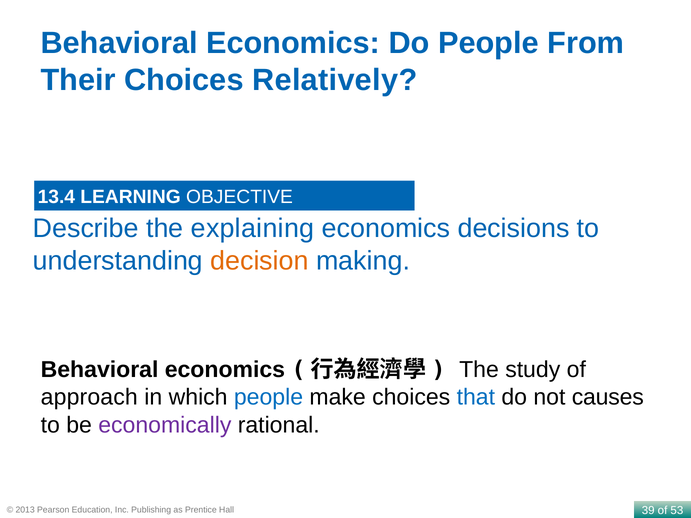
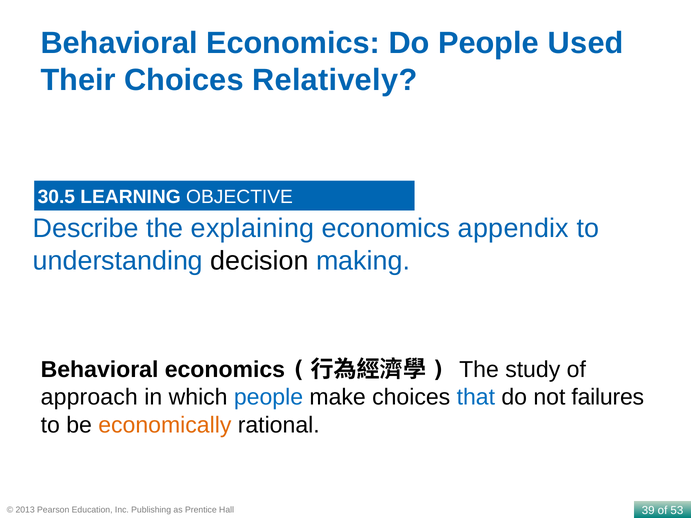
From: From -> Used (586, 43)
13.4: 13.4 -> 30.5 (56, 197)
decisions: decisions -> appendix (513, 229)
decision colour: orange -> black (259, 261)
causes: causes -> failures (608, 398)
economically colour: purple -> orange (165, 425)
